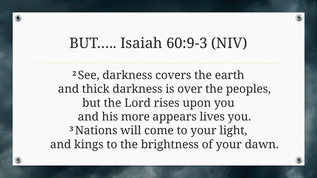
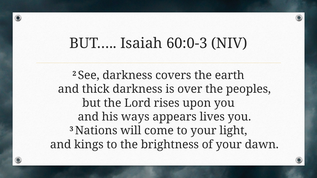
60:9-3: 60:9-3 -> 60:0-3 (187, 43)
more: more -> ways (135, 117)
